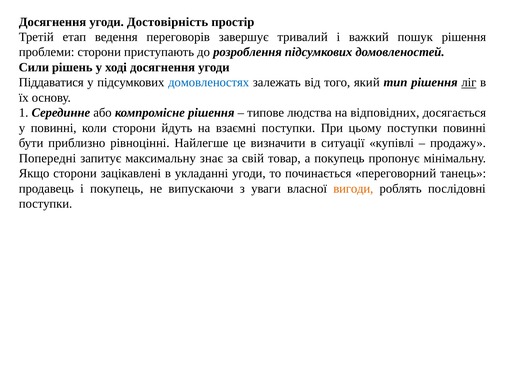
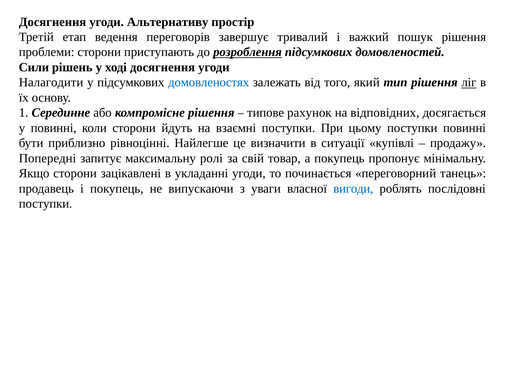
Достовірність: Достовірність -> Альтернативу (168, 22)
розроблення underline: none -> present (247, 52)
Піддаватися: Піддаватися -> Налагодити (51, 82)
людства: людства -> рахунок (309, 113)
знає: знає -> ролі (211, 158)
вигоди colour: orange -> blue (353, 188)
